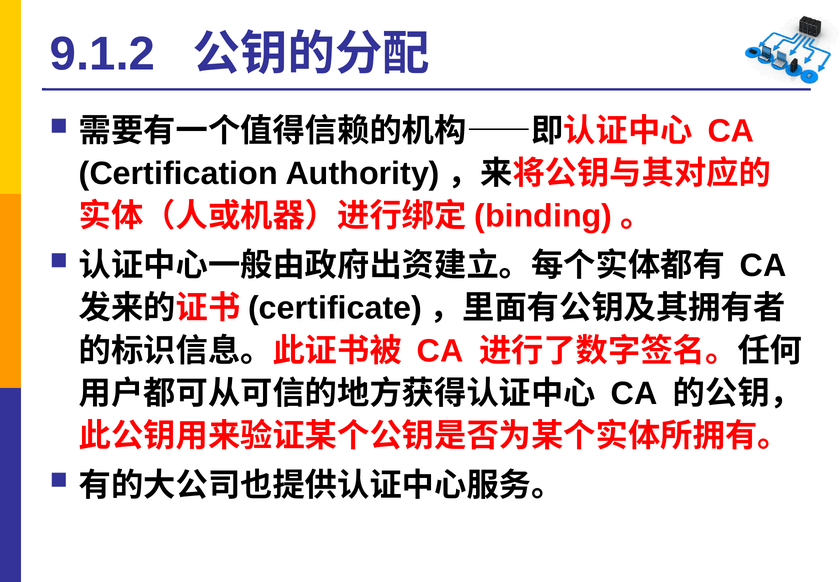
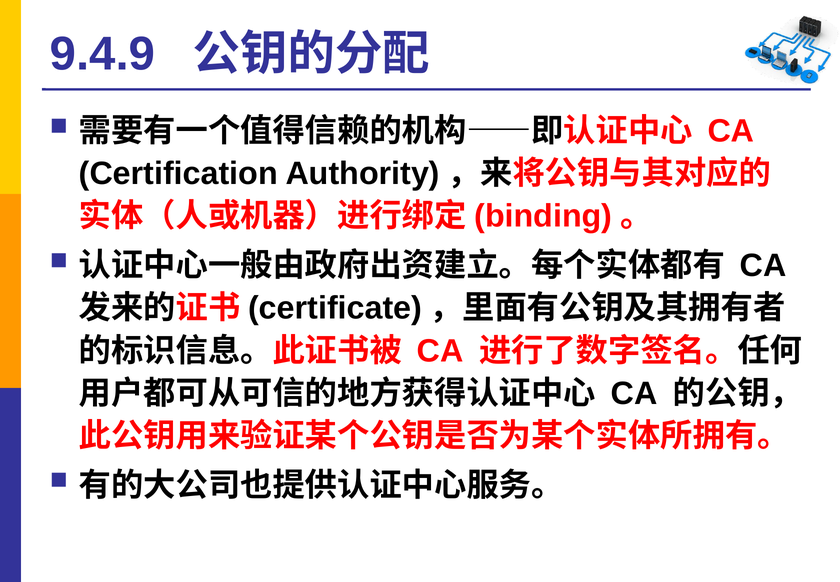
9.1.2: 9.1.2 -> 9.4.9 (102, 54)
